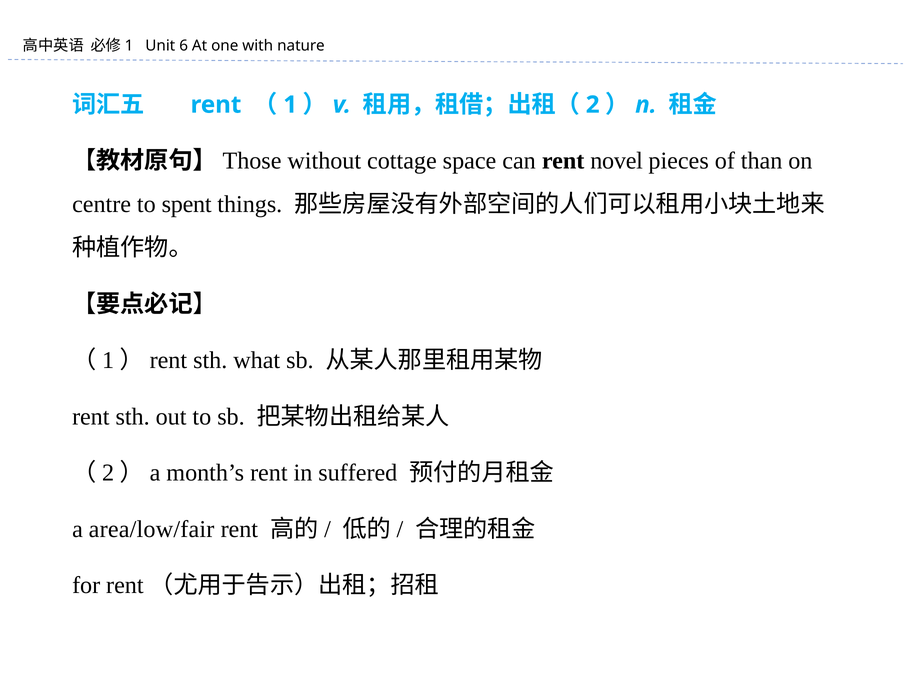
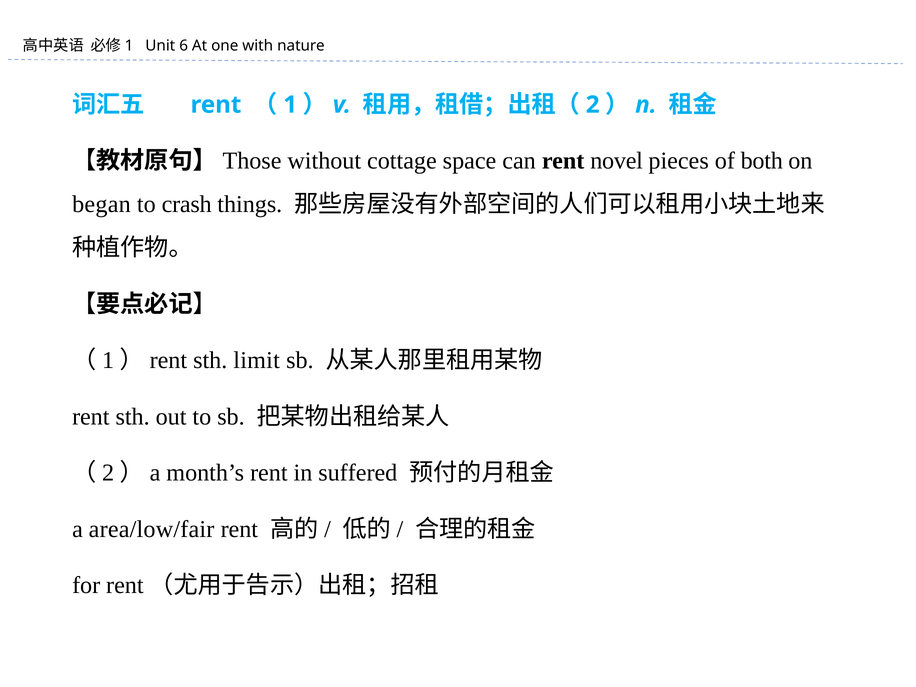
than: than -> both (762, 161)
centre: centre -> began (101, 204)
spent: spent -> crash (187, 204)
what: what -> limit (257, 360)
